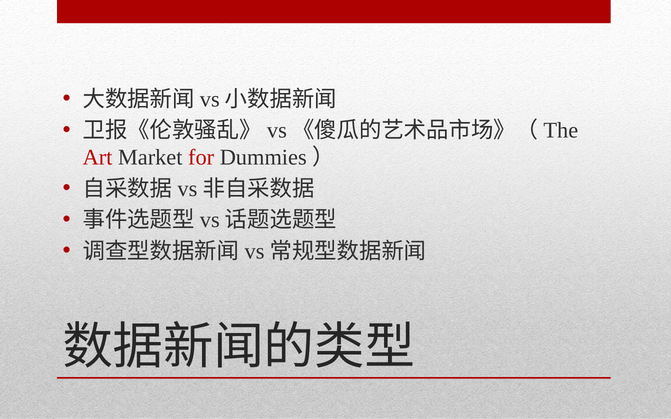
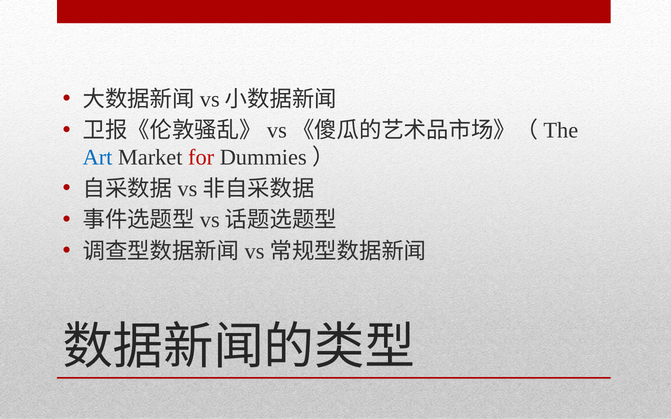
Art colour: red -> blue (98, 158)
